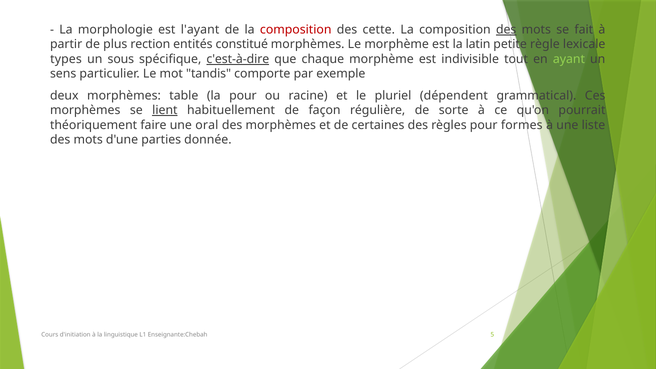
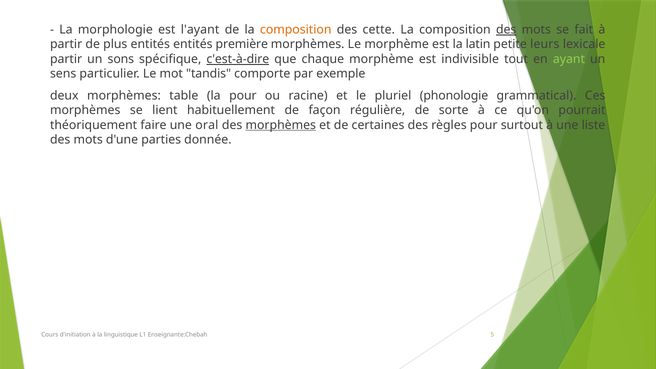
composition colour: red -> orange (296, 30)
plus rection: rection -> entités (150, 44)
constitué: constitué -> première (242, 44)
règle: règle -> leurs (545, 44)
types: types -> partir (66, 59)
sous: sous -> sons (121, 59)
dépendent: dépendent -> phonologie (454, 96)
lient underline: present -> none (165, 110)
morphèmes underline: none -> present (281, 125)
formes: formes -> surtout (522, 125)
